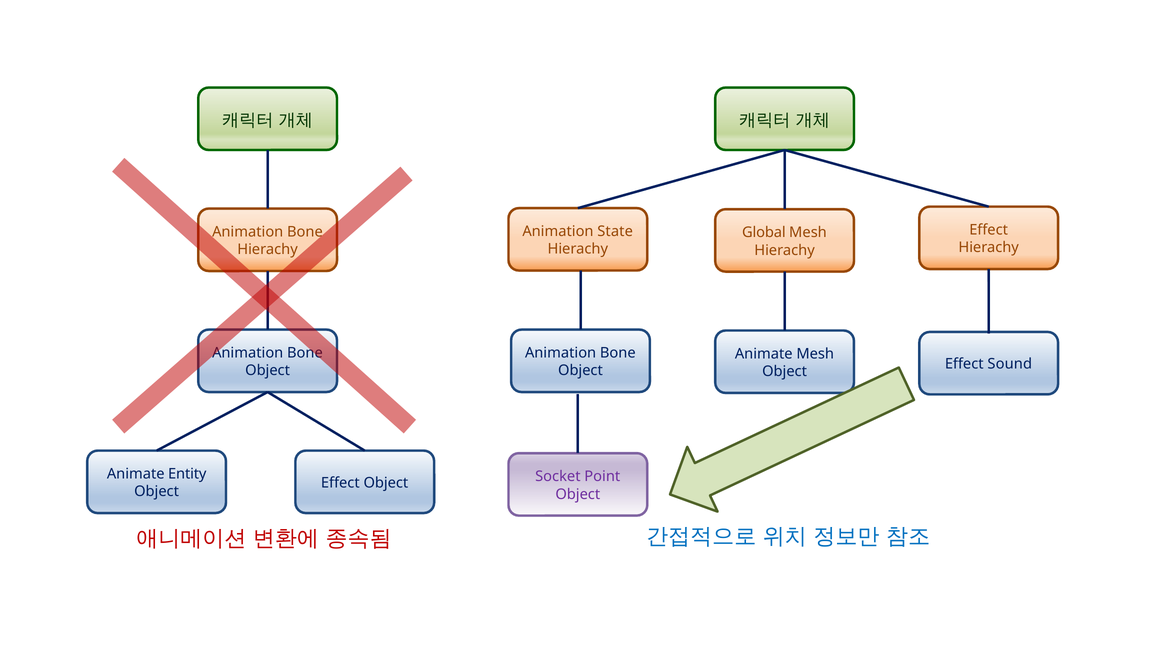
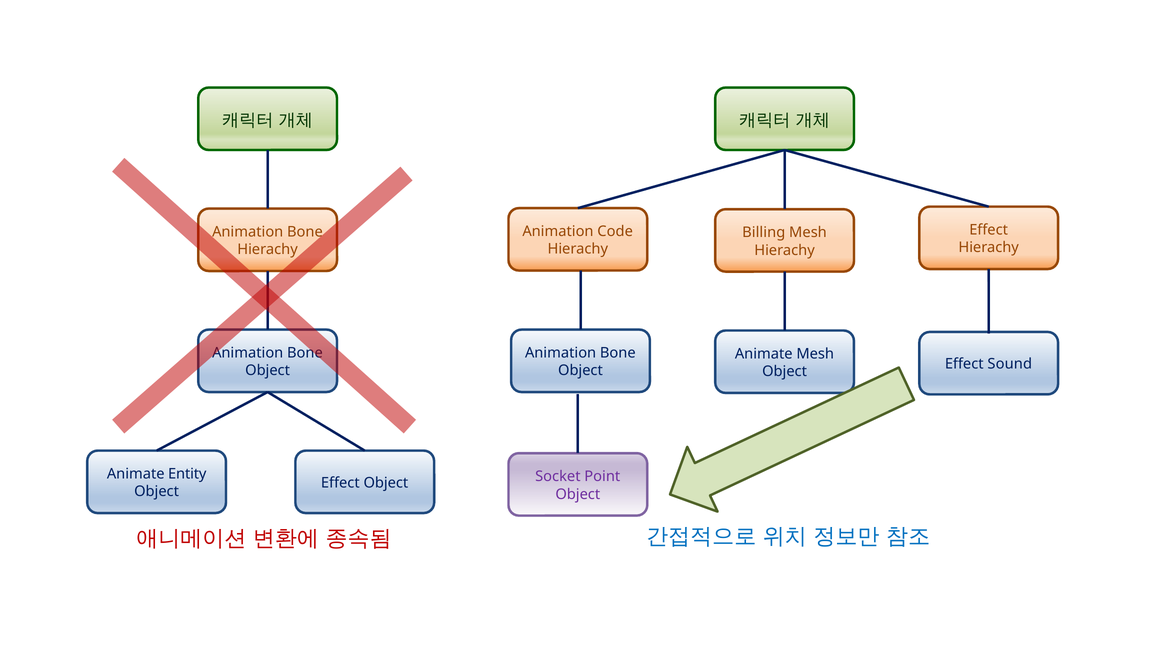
State: State -> Code (615, 231)
Global: Global -> Billing (764, 233)
